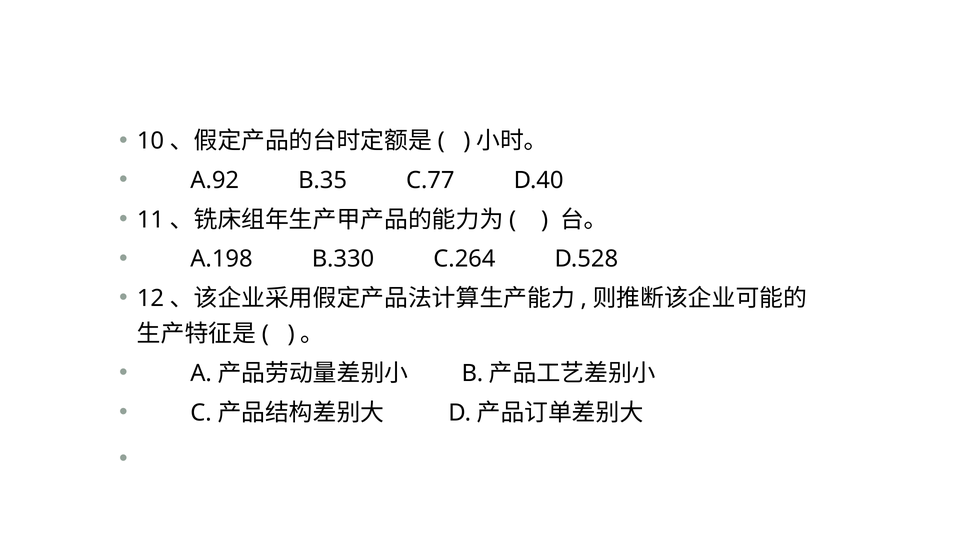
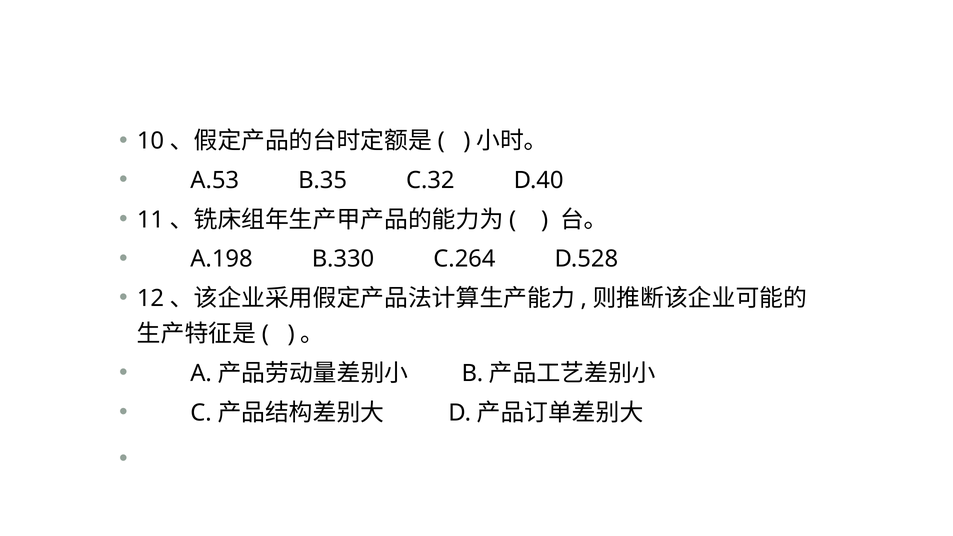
A.92: A.92 -> A.53 (215, 180)
C.77: C.77 -> C.32 (430, 180)
